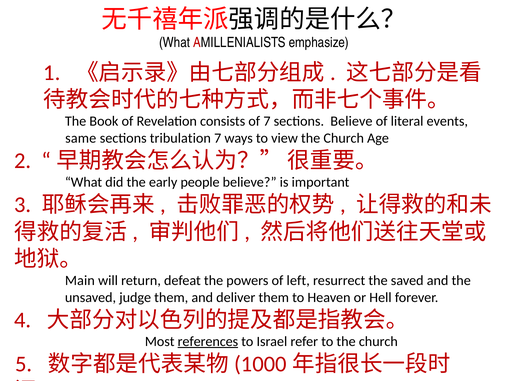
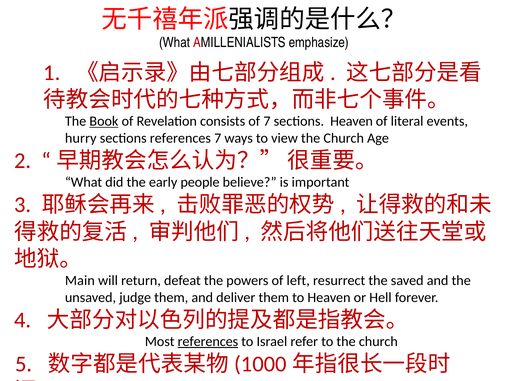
Book underline: none -> present (104, 121)
sections Believe: Believe -> Heaven (352, 121)
same: same -> hurry (81, 138)
sections tribulation: tribulation -> references (180, 138)
